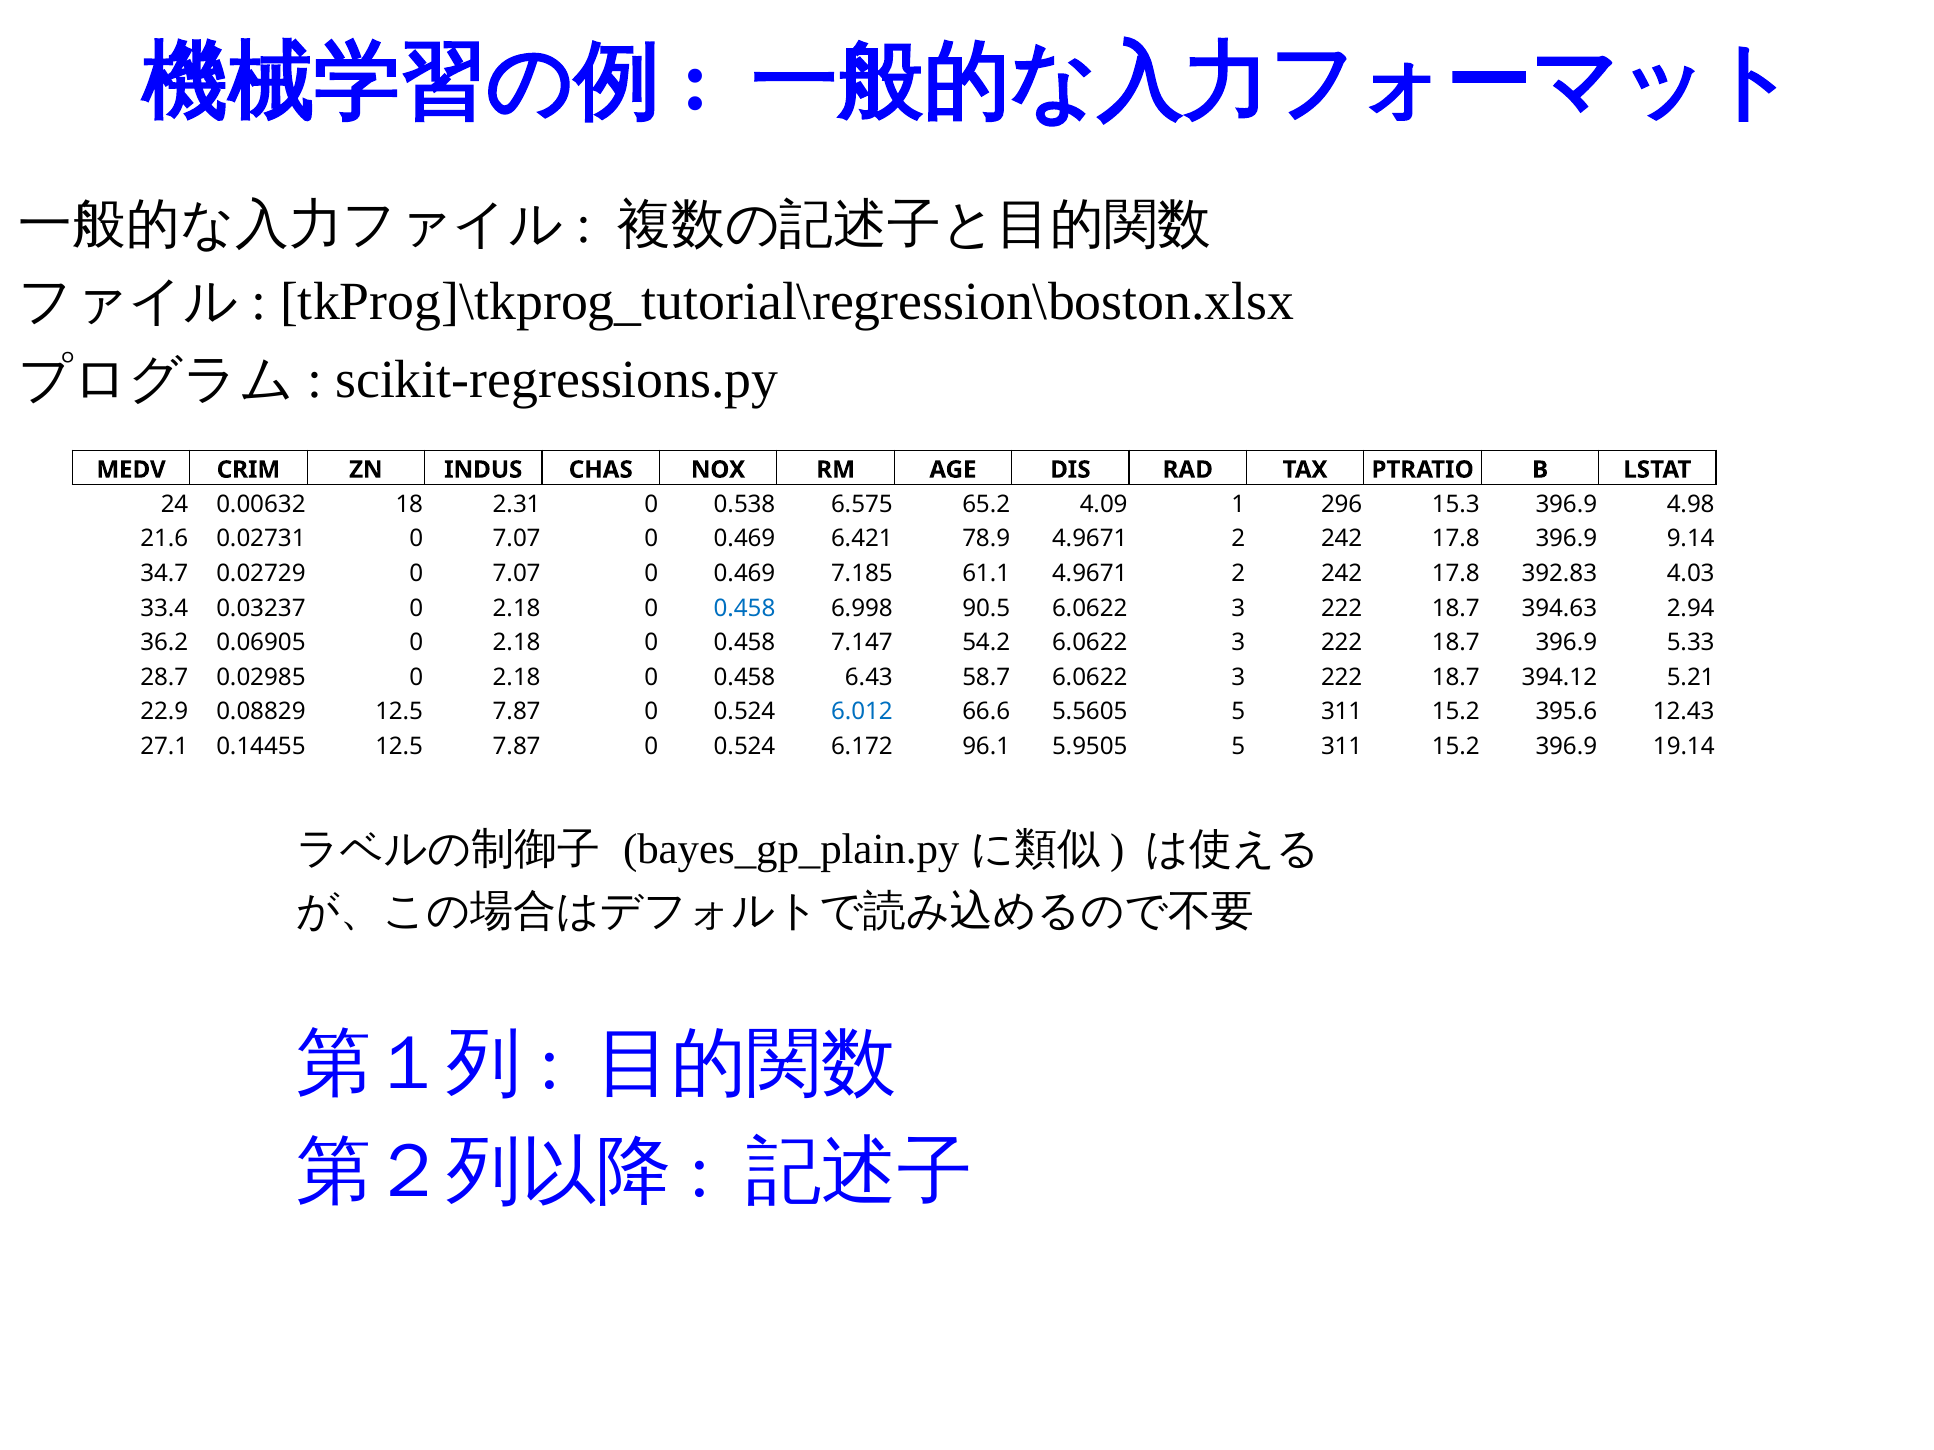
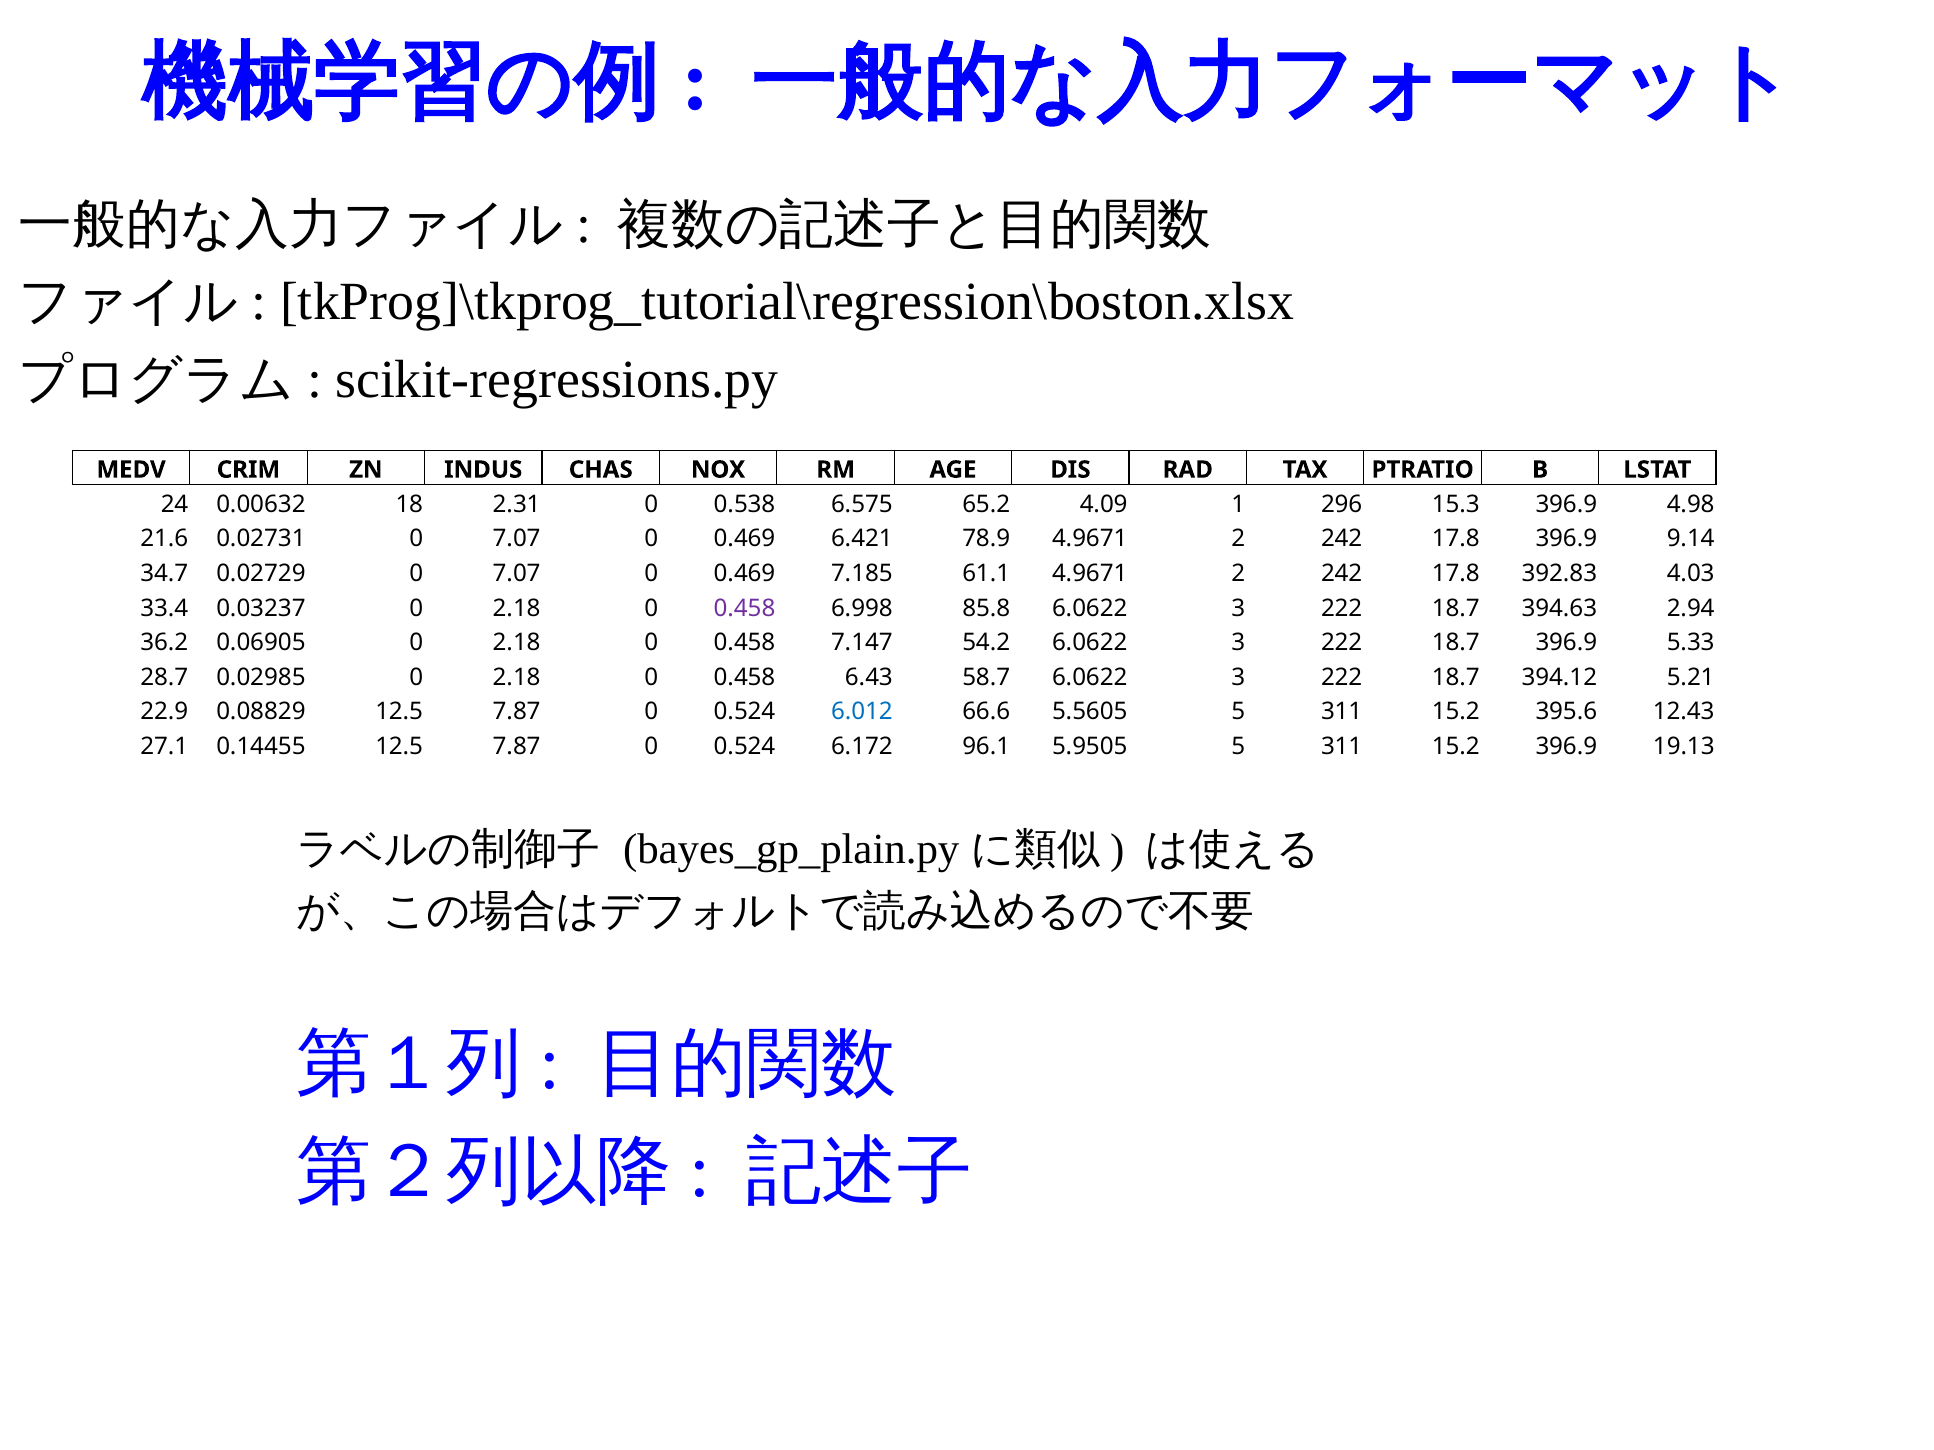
0.458 colour: blue -> purple (745, 608)
90.5: 90.5 -> 85.8 (986, 608)
19.14: 19.14 -> 19.13 (1684, 746)
